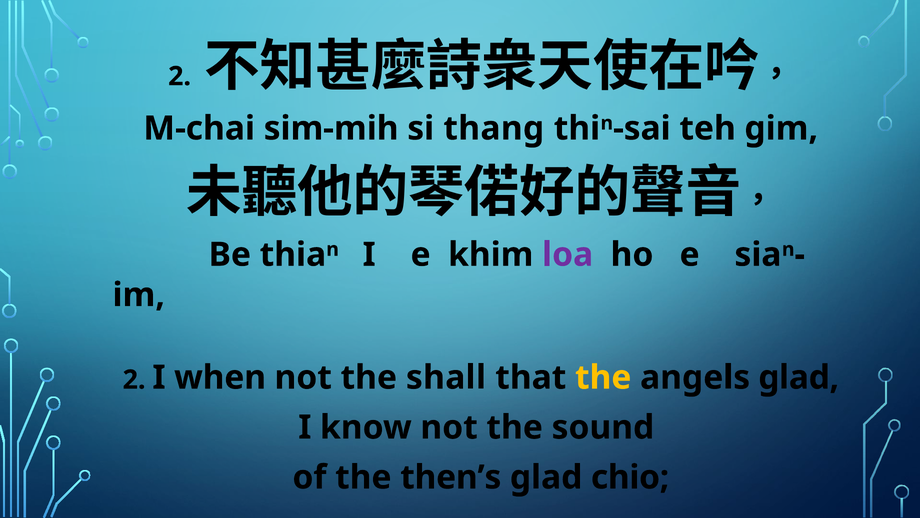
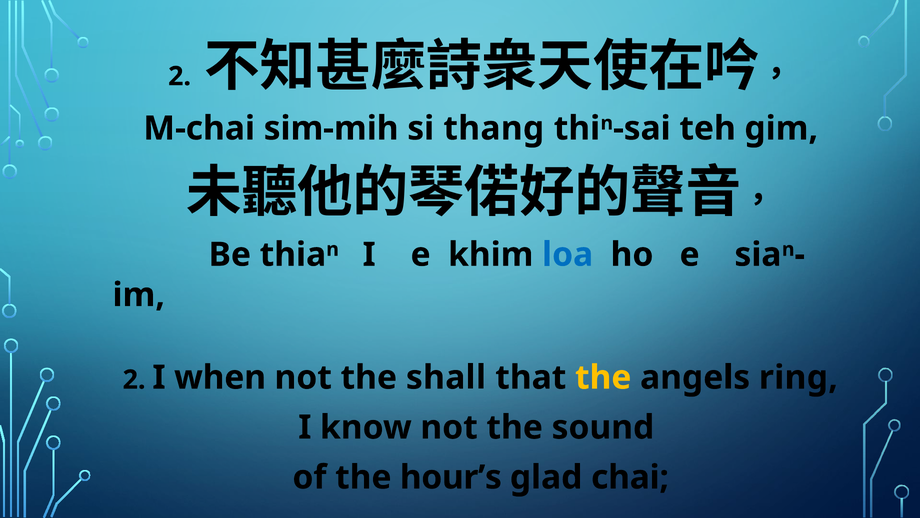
loa colour: purple -> blue (568, 254)
angels glad: glad -> ring (798, 377)
then’s: then’s -> hour’s (451, 477)
chio: chio -> chai (630, 477)
